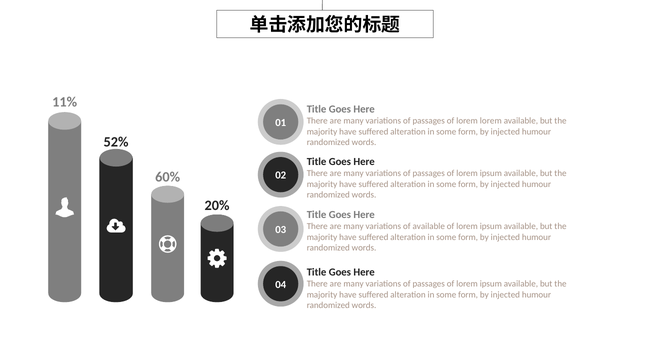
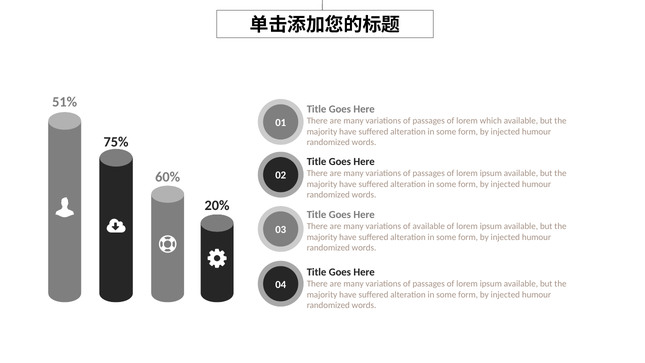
11%: 11% -> 51% (65, 102)
lorem lorem: lorem -> which (491, 121)
52%: 52% -> 75% (116, 142)
